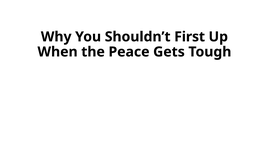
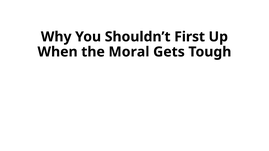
Peace: Peace -> Moral (129, 52)
